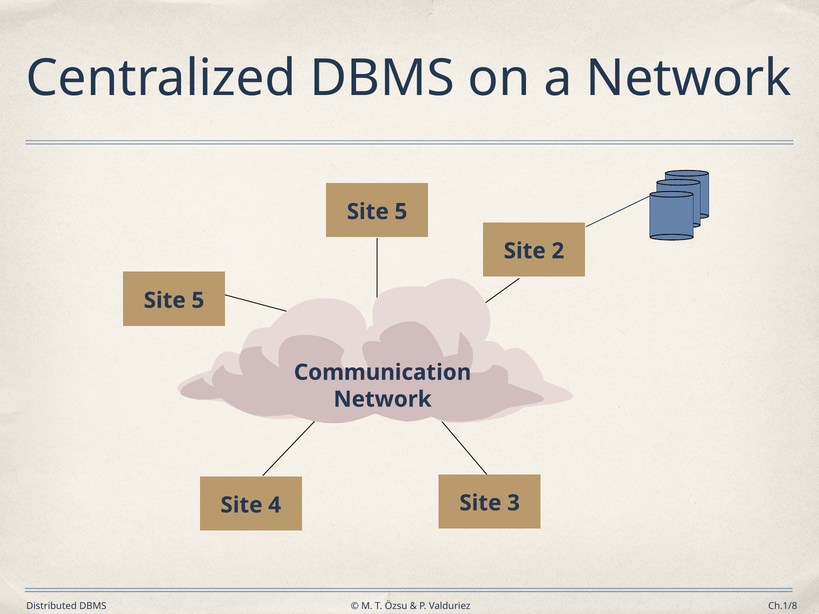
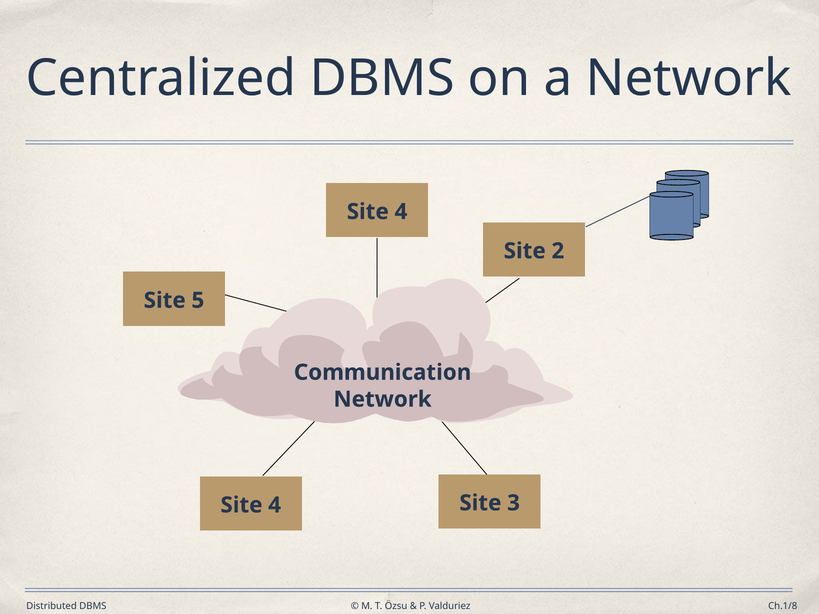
5: 5 -> 4 (401, 212)
